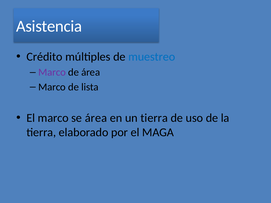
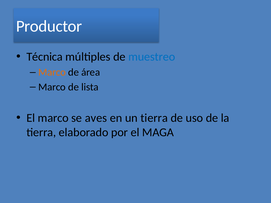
Asistencia: Asistencia -> Productor (49, 26)
Crédito: Crédito -> Técnica (45, 57)
Marco colour: purple -> orange (52, 72)
se área: área -> aves (96, 118)
